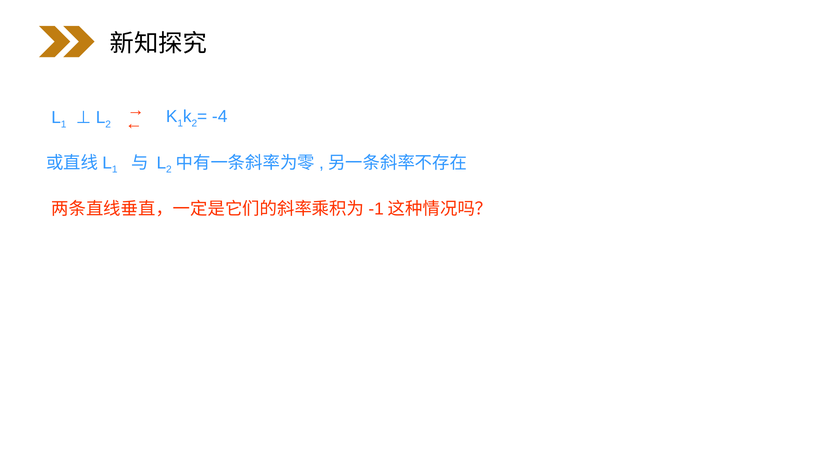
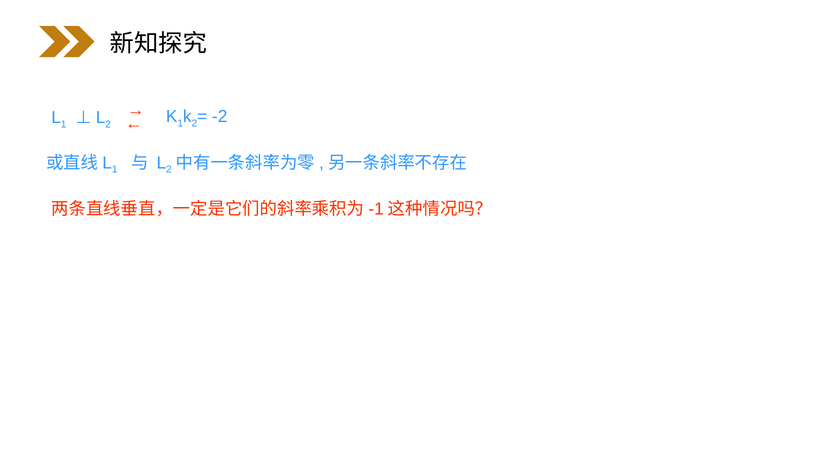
-4: -4 -> -2 (220, 117)
